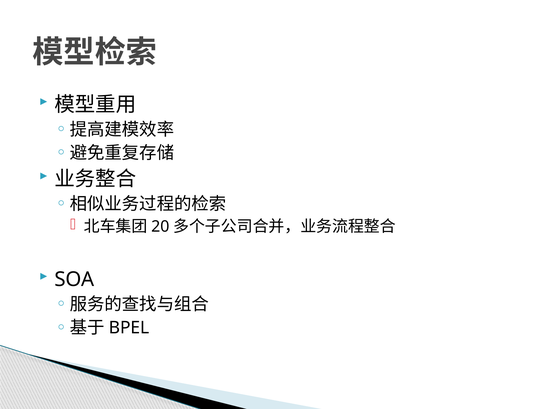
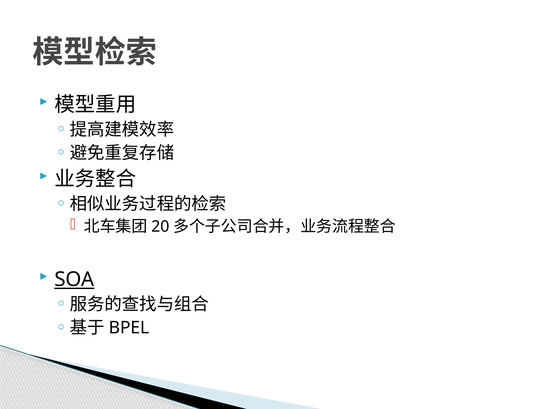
SOA underline: none -> present (74, 279)
